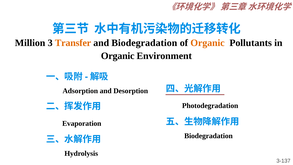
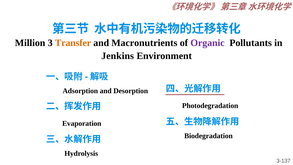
and Biodegradation: Biodegradation -> Macronutrients (144, 43)
Organic colour: orange -> purple (208, 43)
Organic: Organic -> Jenkins (118, 56)
